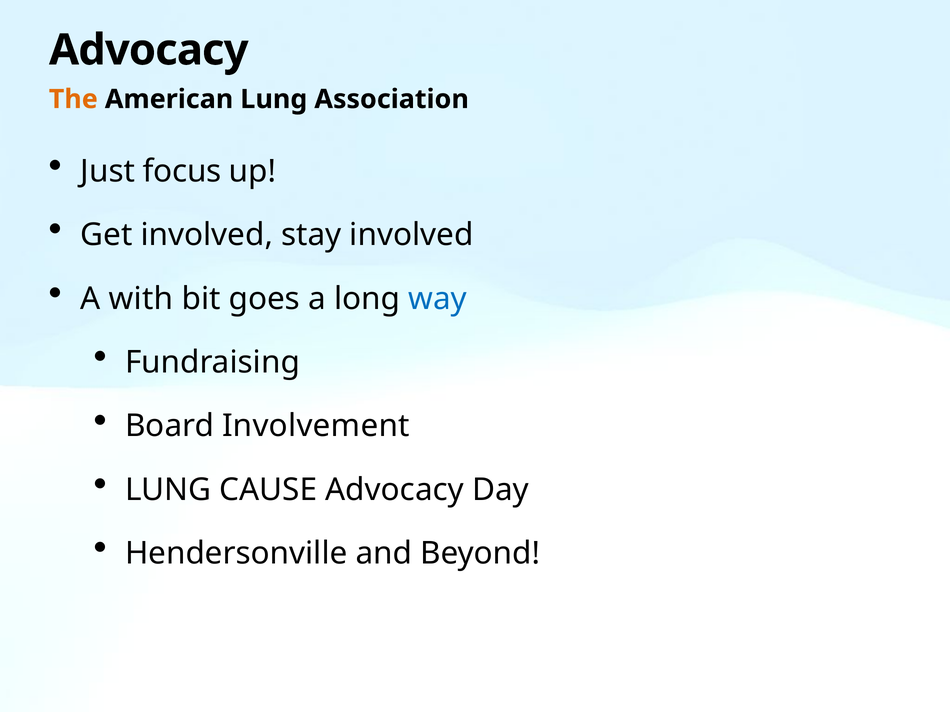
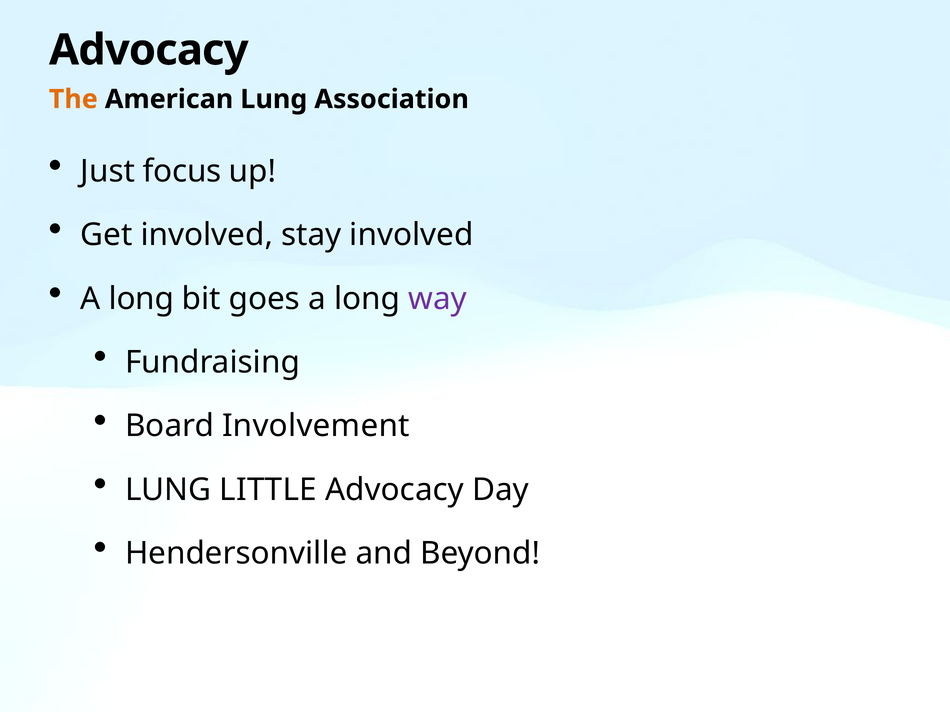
with: with -> long (141, 299)
way colour: blue -> purple (438, 299)
CAUSE: CAUSE -> LITTLE (268, 490)
